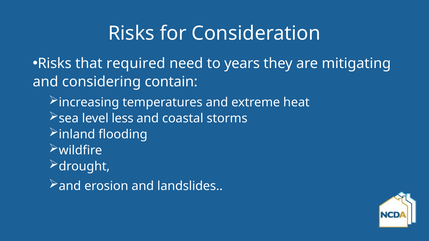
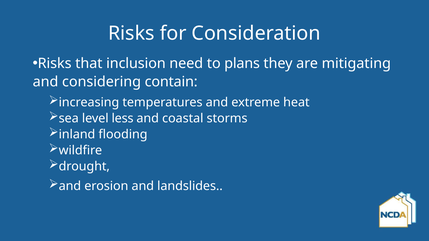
required: required -> inclusion (136, 64)
years: years -> plans (242, 64)
